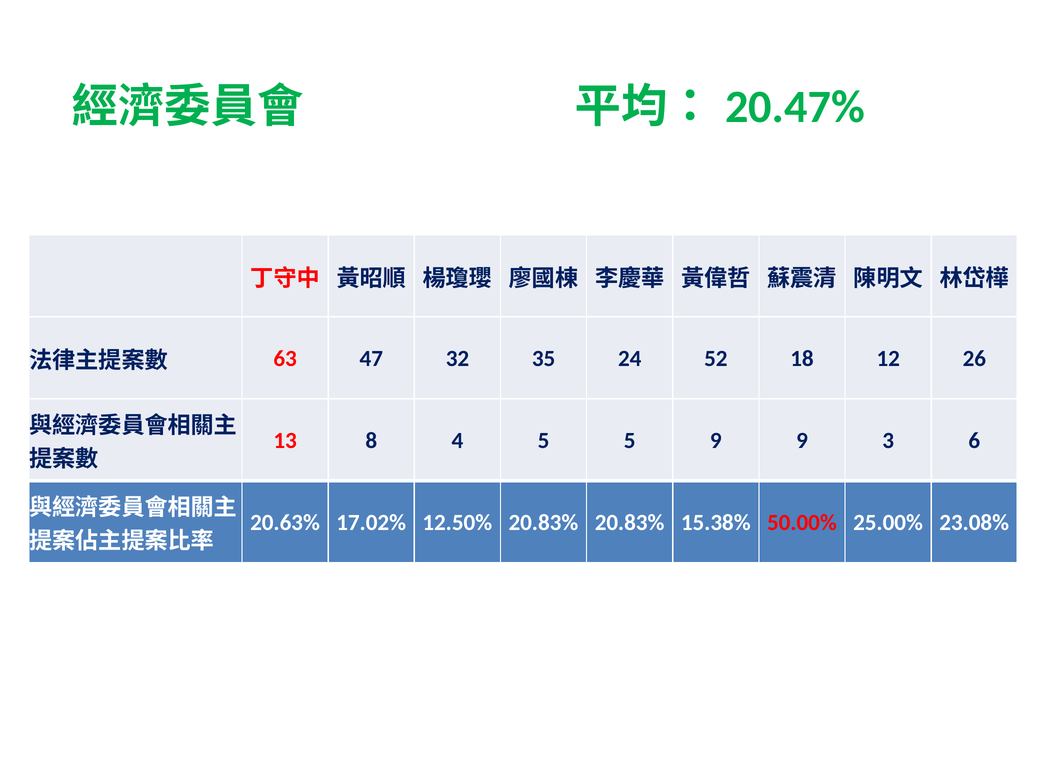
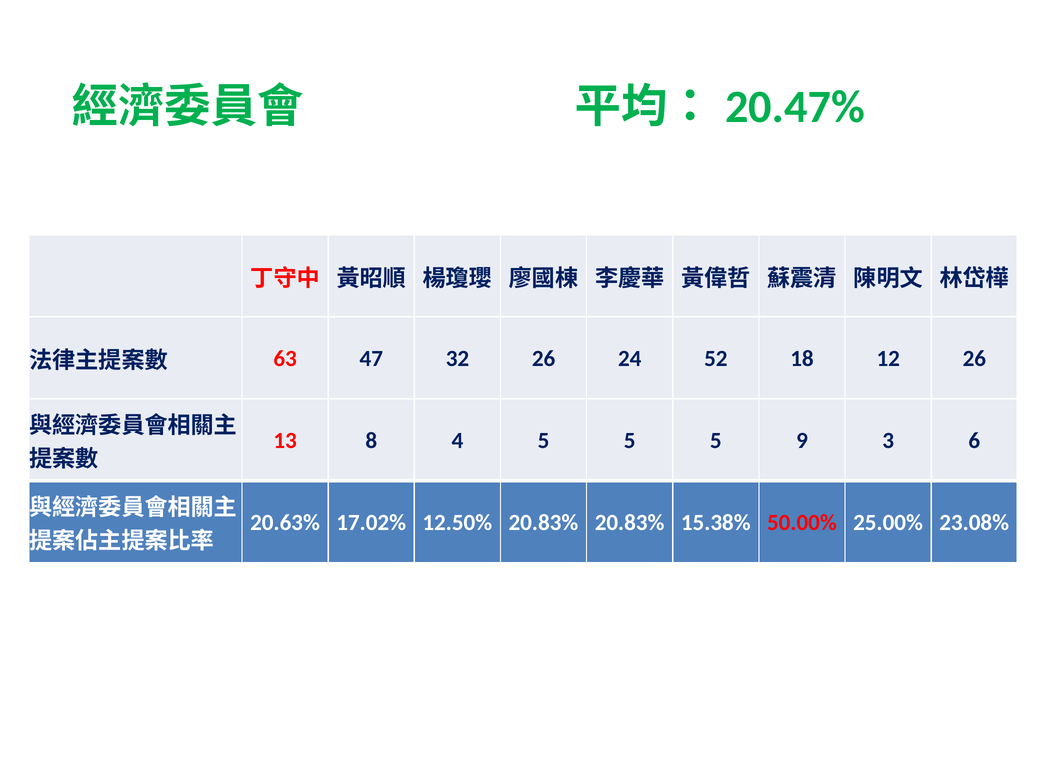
32 35: 35 -> 26 (544, 359)
5 5 9: 9 -> 5 (716, 441)
